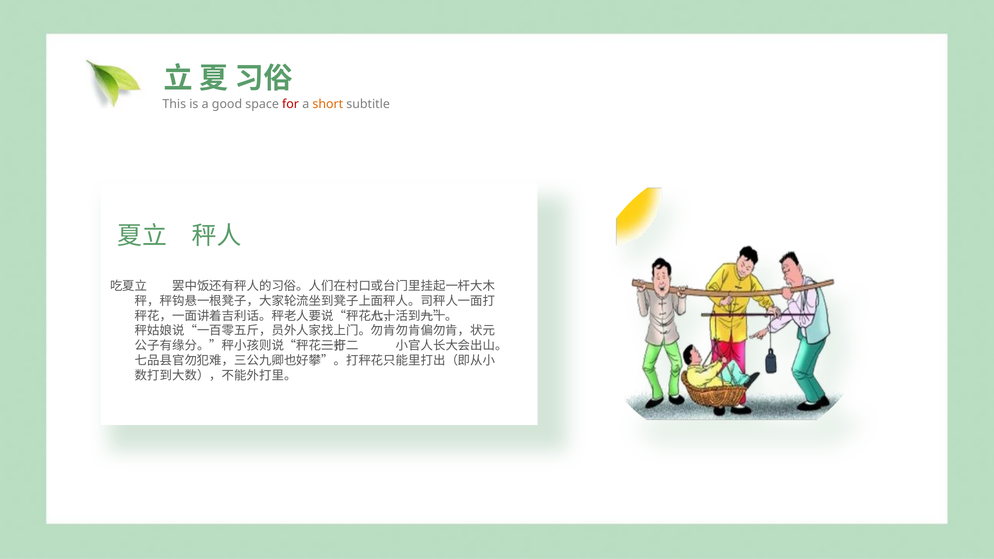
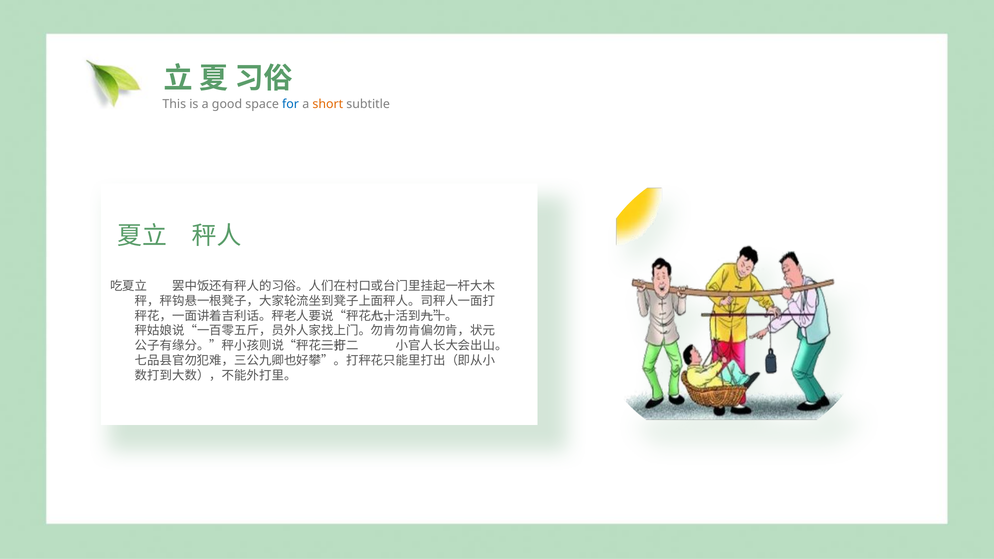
for colour: red -> blue (291, 104)
